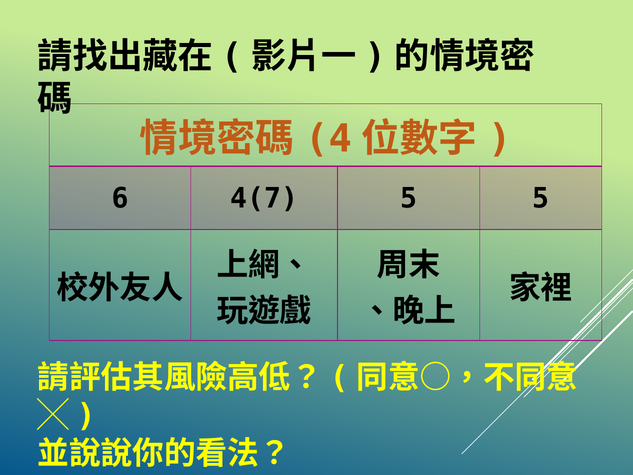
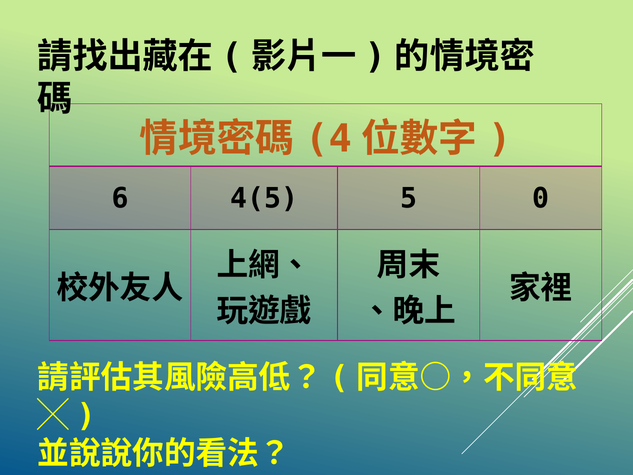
4(7: 4(7 -> 4(5 (264, 198)
5 5: 5 -> 0 (541, 198)
